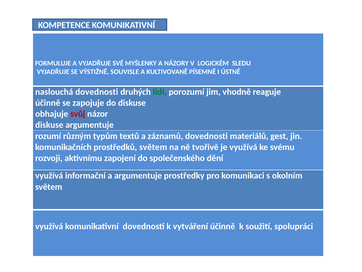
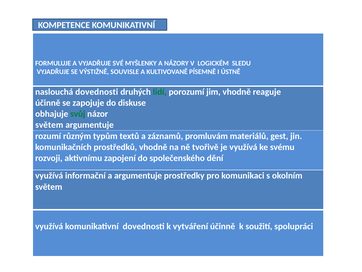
svůj colour: red -> green (78, 114)
diskuse: diskuse -> světem (49, 125)
záznamů dovednosti: dovednosti -> promluvám (207, 136)
prostředků světem: světem -> vhodně (153, 147)
